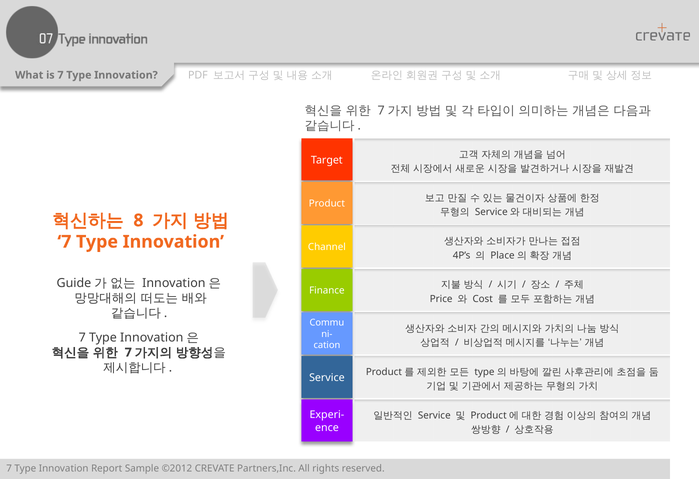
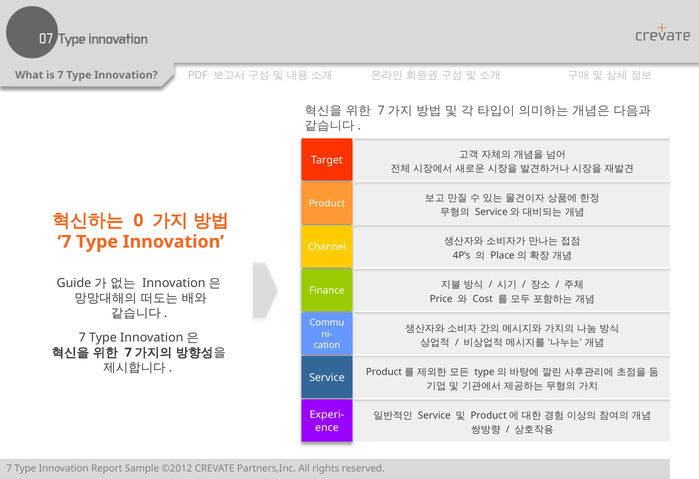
8: 8 -> 0 (138, 221)
